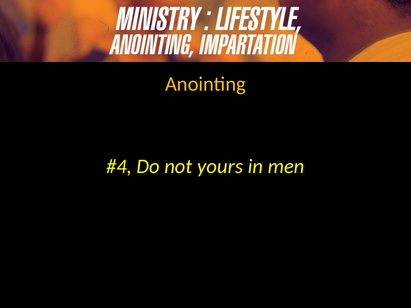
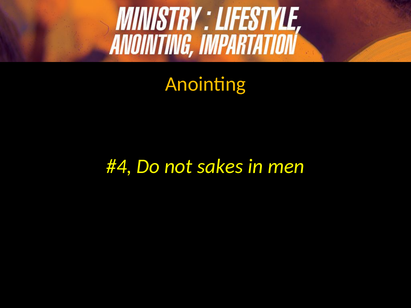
yours: yours -> sakes (220, 166)
